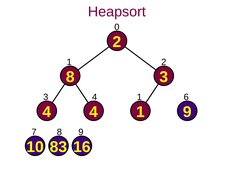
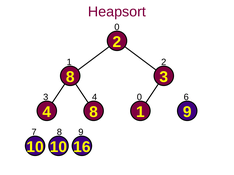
3 4 1: 1 -> 0 (139, 97)
4 4: 4 -> 8 (94, 112)
10 83: 83 -> 10 (58, 147)
